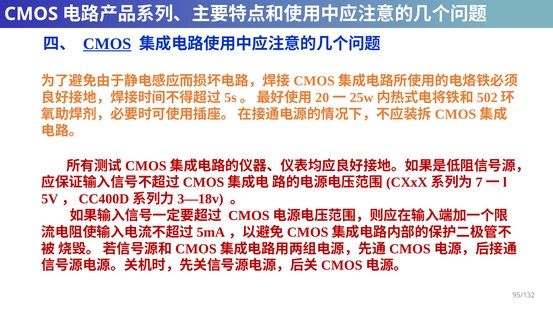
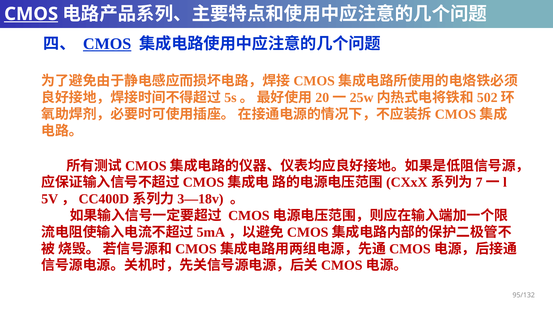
CMOS underline: none -> present (31, 14)
